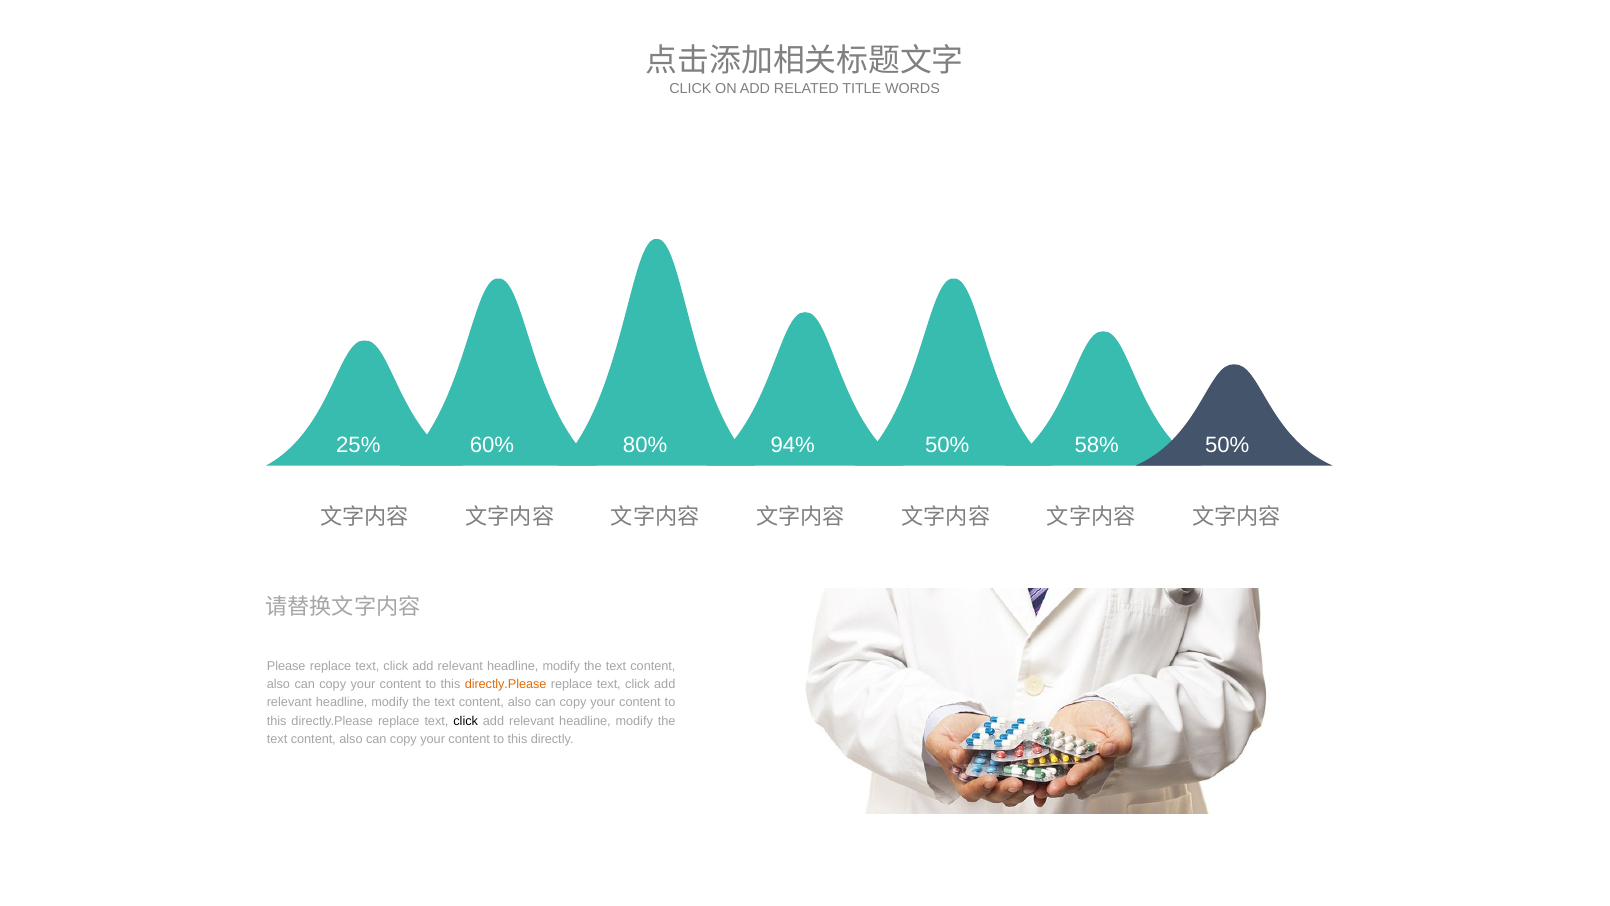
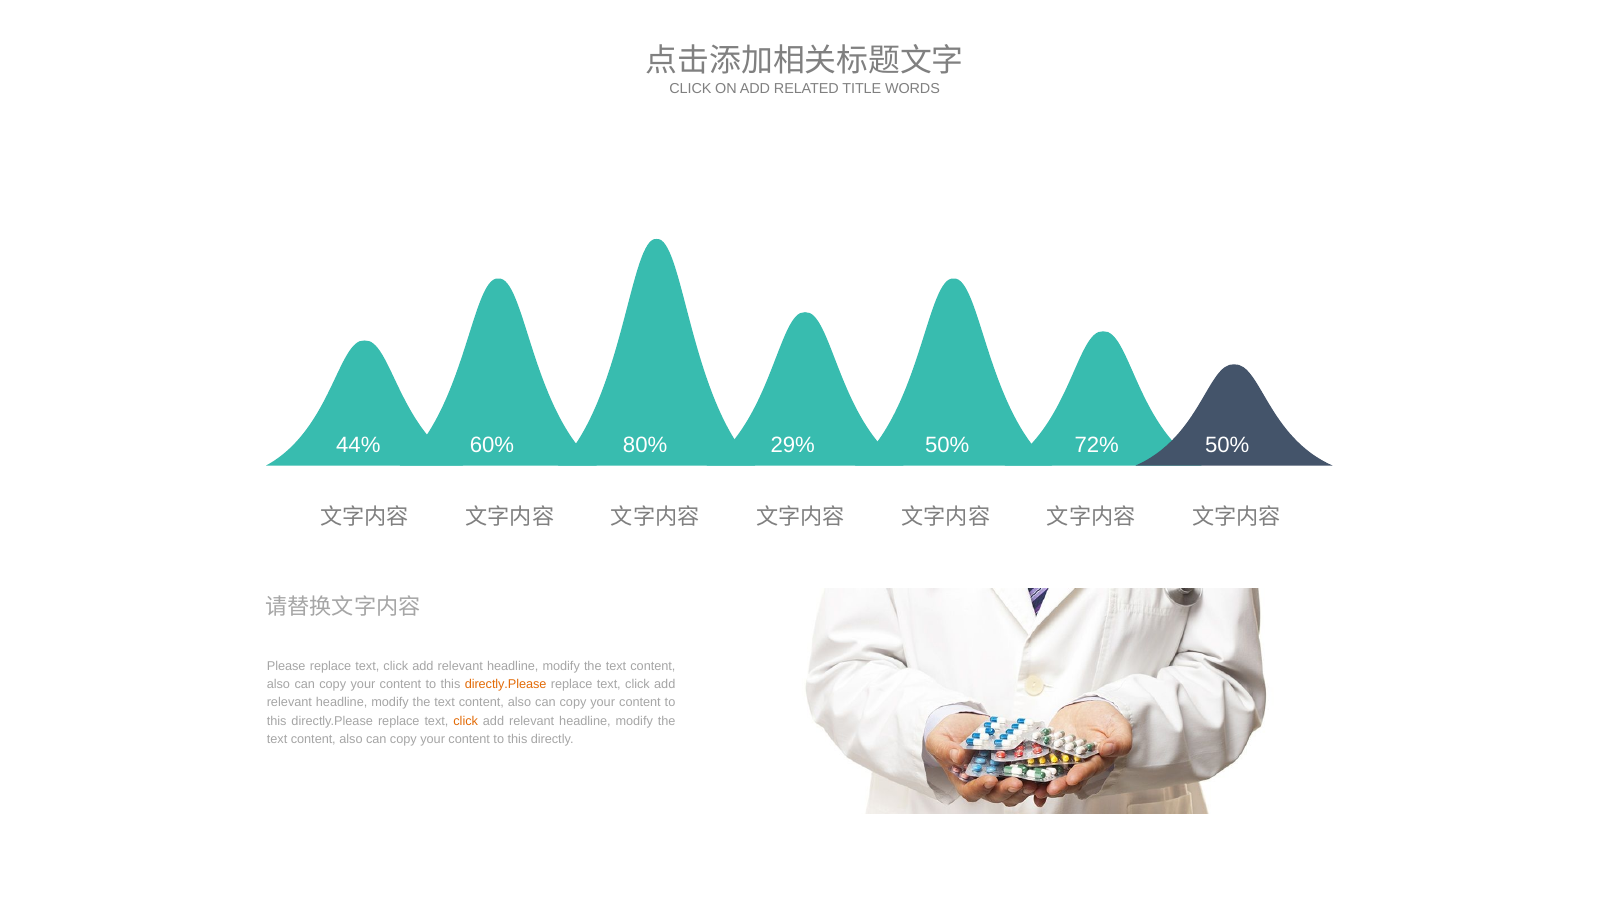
25%: 25% -> 44% (358, 445)
94%: 94% -> 29% (793, 445)
58%: 58% -> 72% (1097, 445)
click colour: black -> orange (466, 721)
